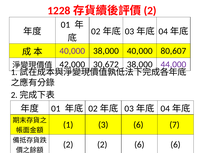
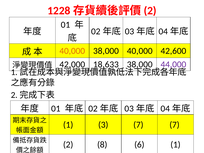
40,000 colour: purple -> orange (72, 51)
80,607: 80,607 -> 42,600 (173, 51)
30,672: 30,672 -> 18,633 (106, 64)
3 6: 6 -> 7 (138, 125)
2 2: 2 -> 8 (102, 145)
6 6: 6 -> 1 (175, 145)
